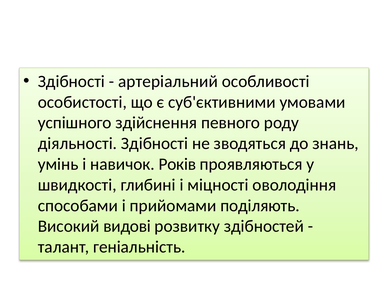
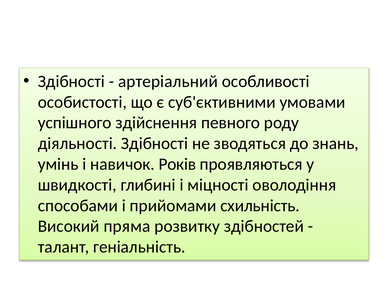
поділяють: поділяють -> схильність (260, 206)
видові: видові -> пряма (127, 226)
